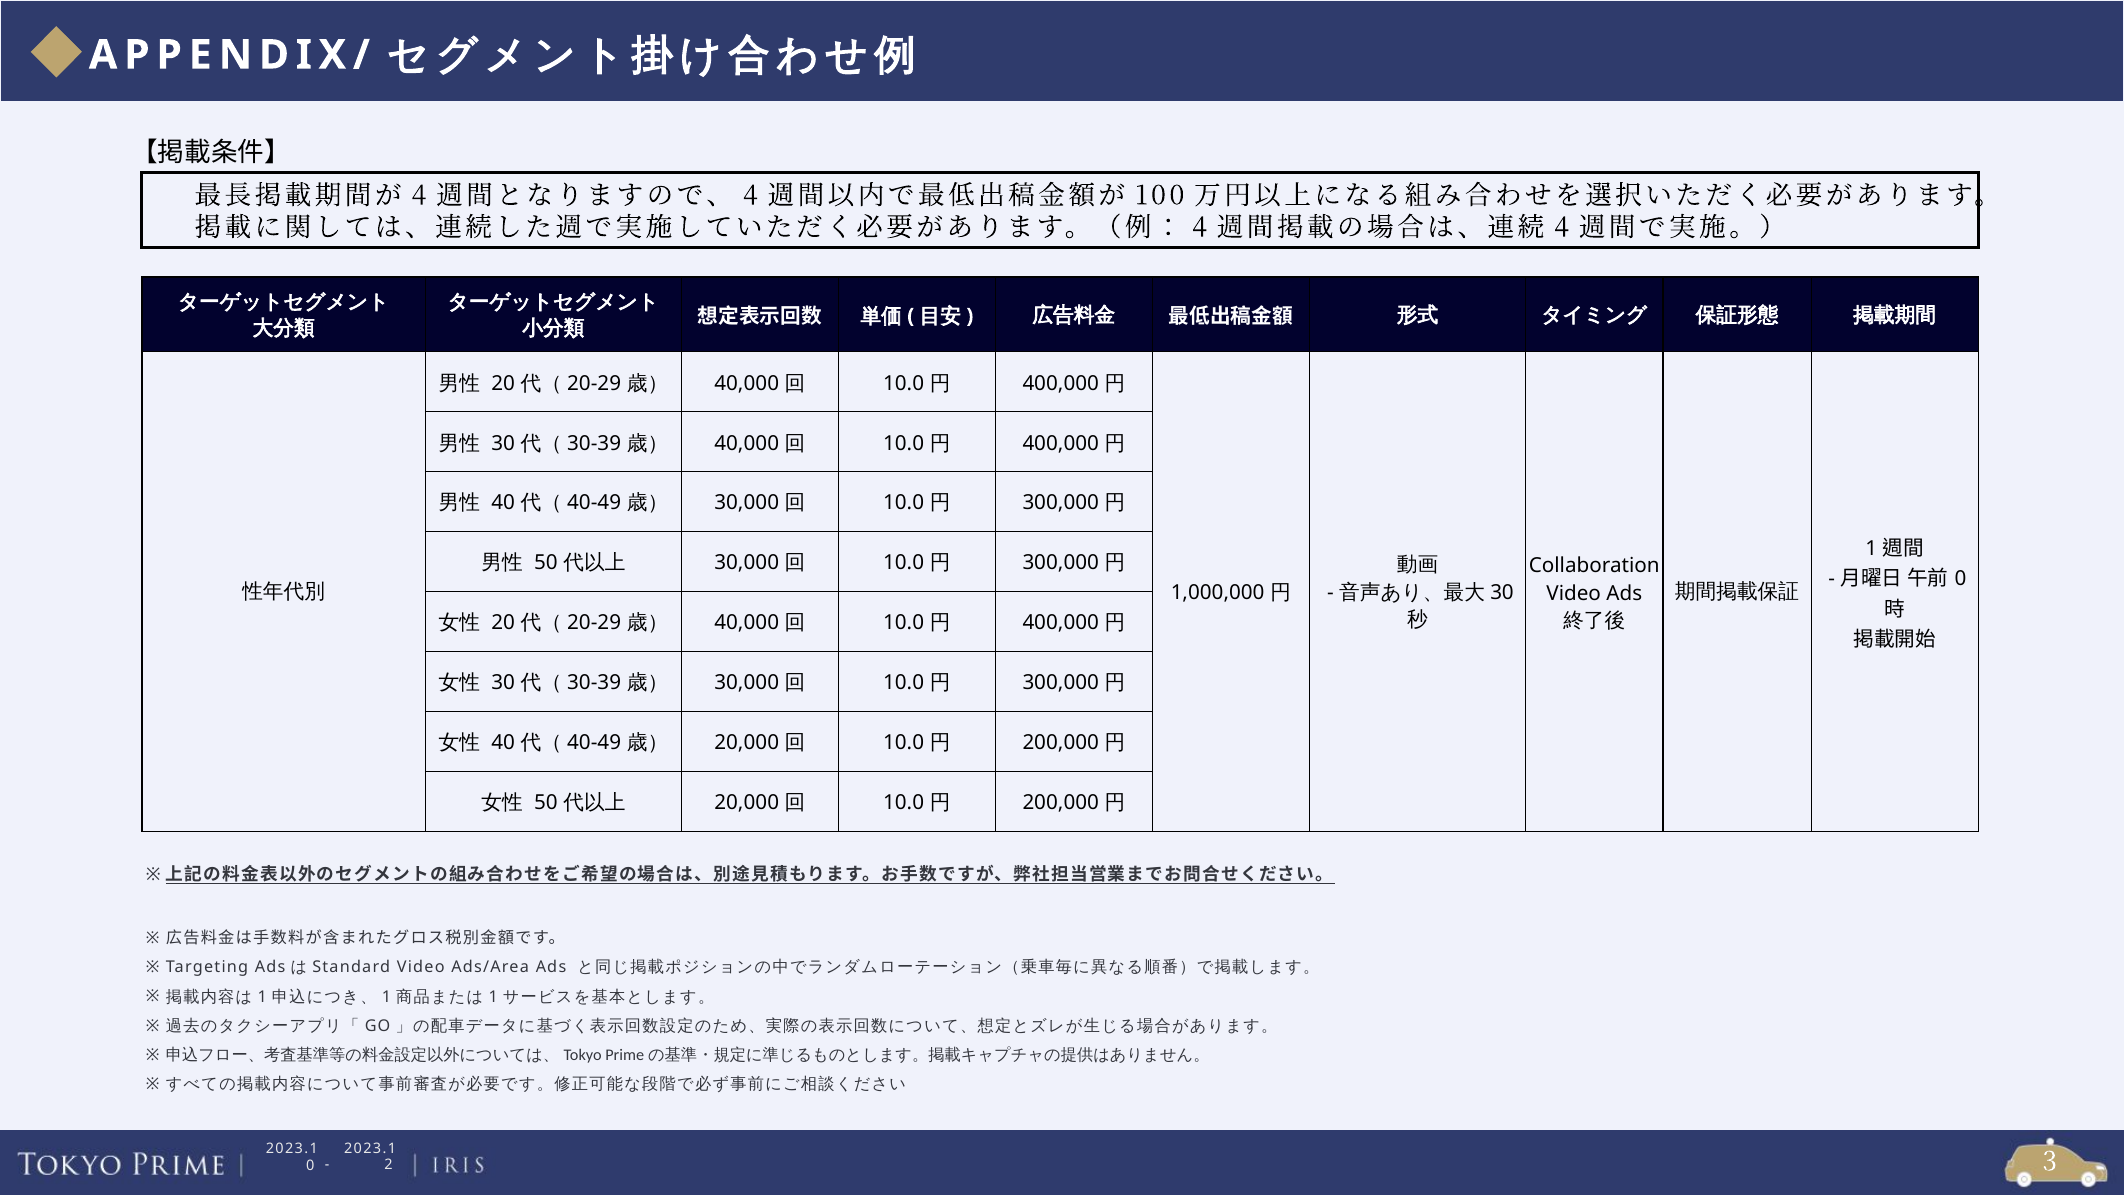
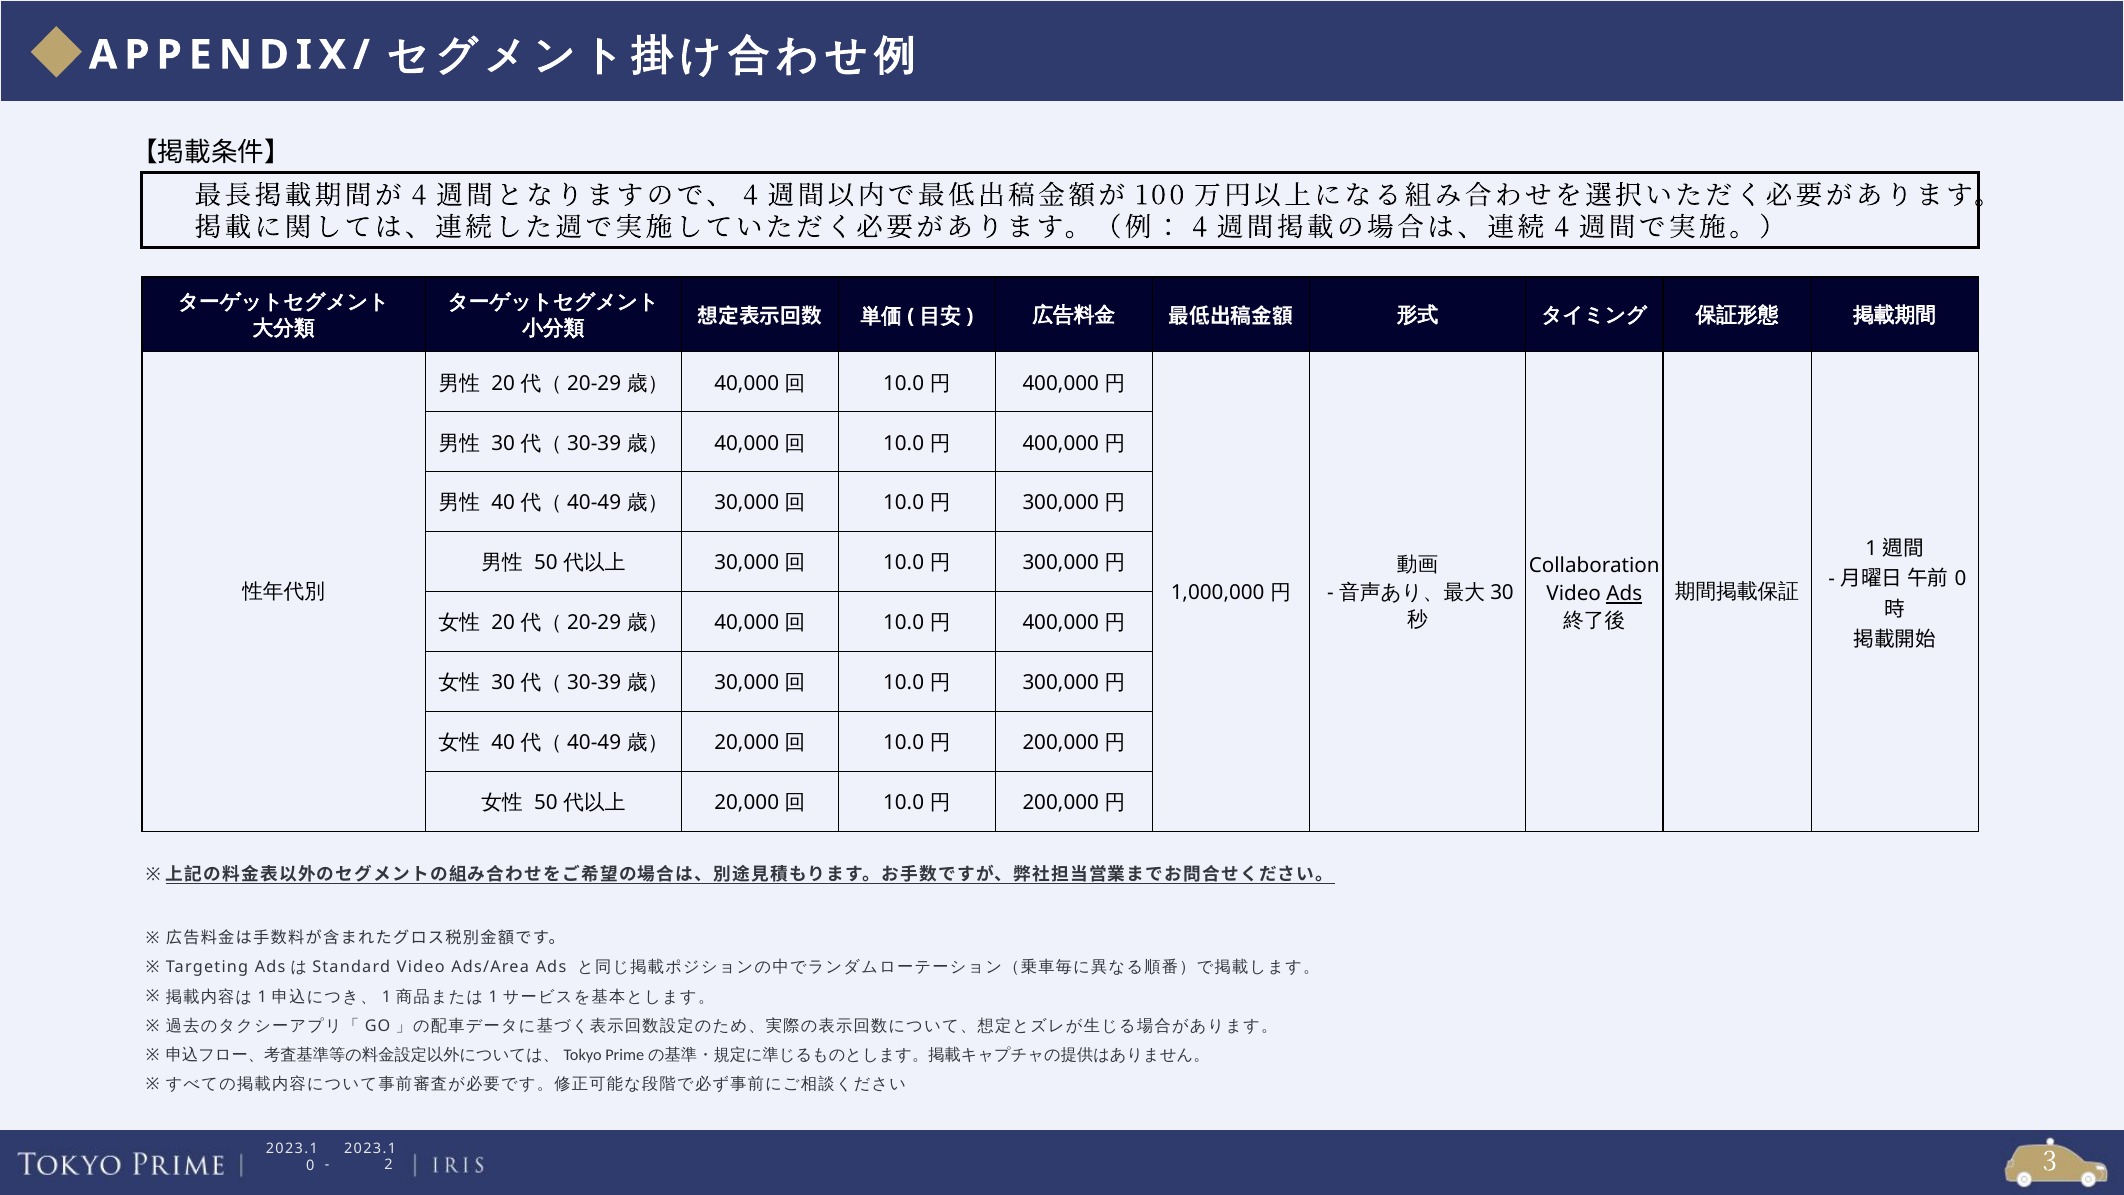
Ads underline: none -> present (1624, 594)
